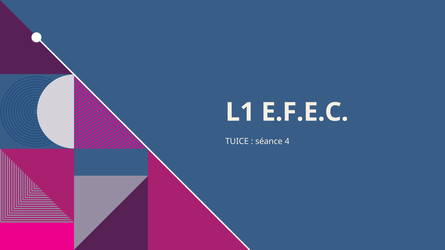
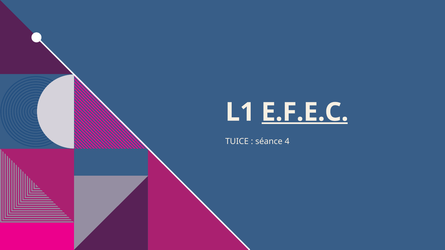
E.F.E.C underline: none -> present (305, 112)
